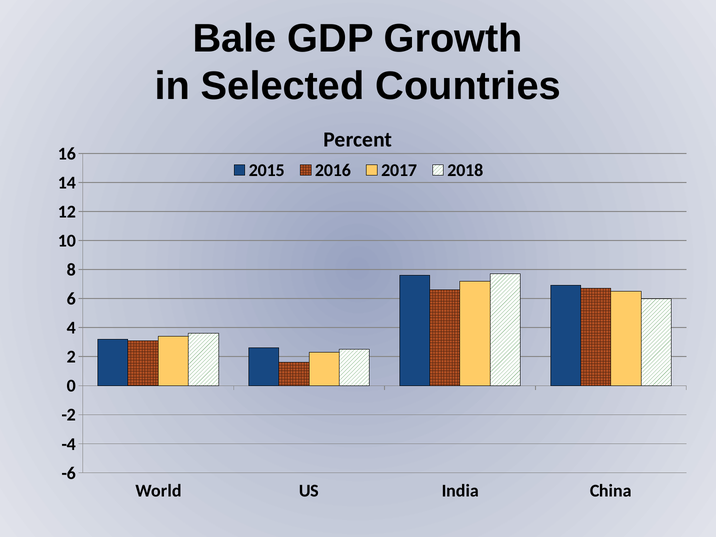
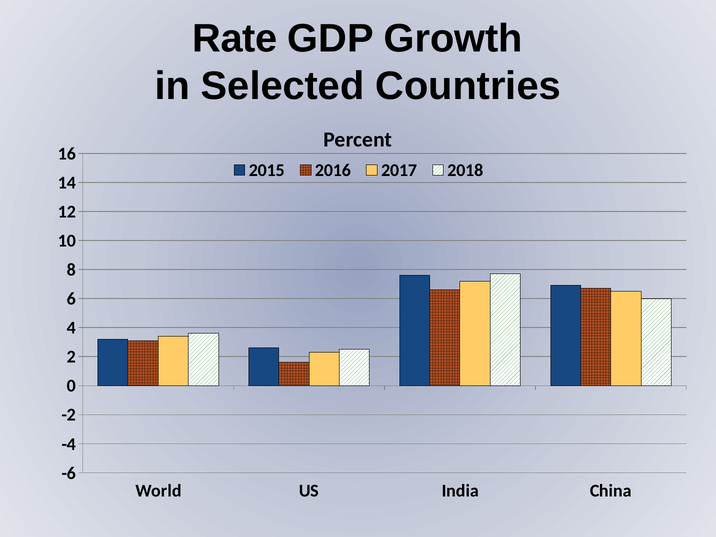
Bale: Bale -> Rate (235, 39)
